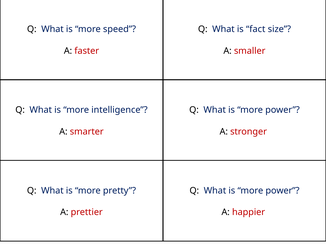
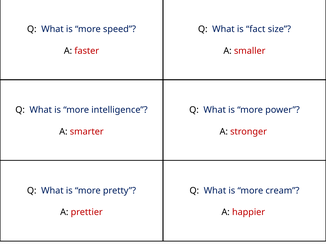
power: power -> cream (282, 191)
